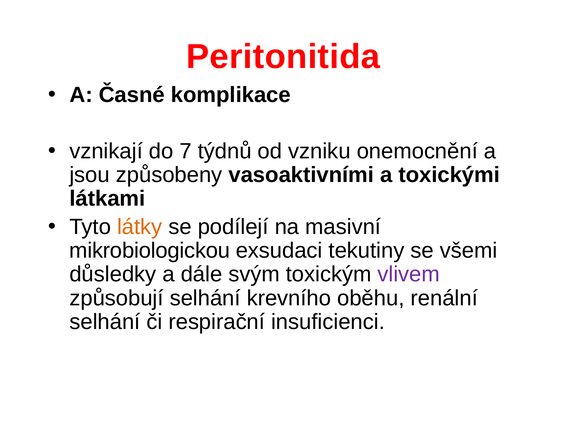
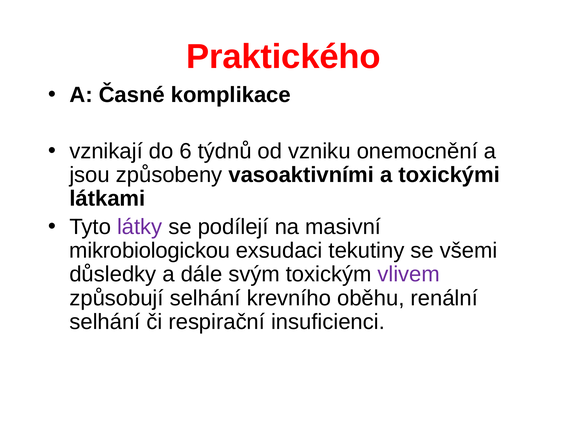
Peritonitida: Peritonitida -> Praktického (283, 57)
7: 7 -> 6 (186, 151)
látky colour: orange -> purple (140, 227)
